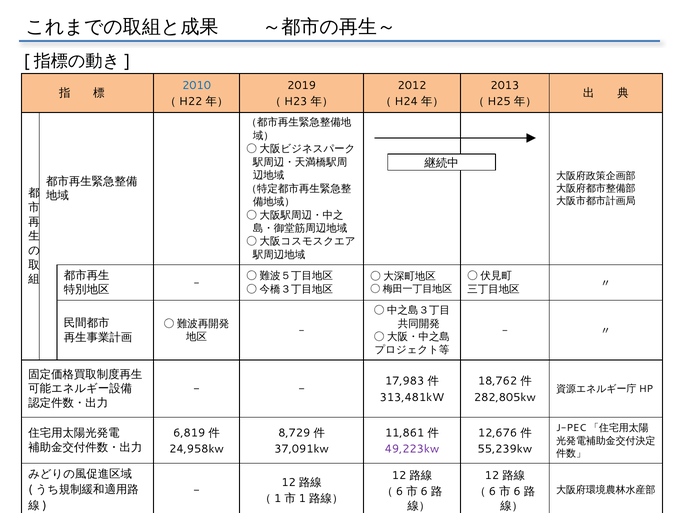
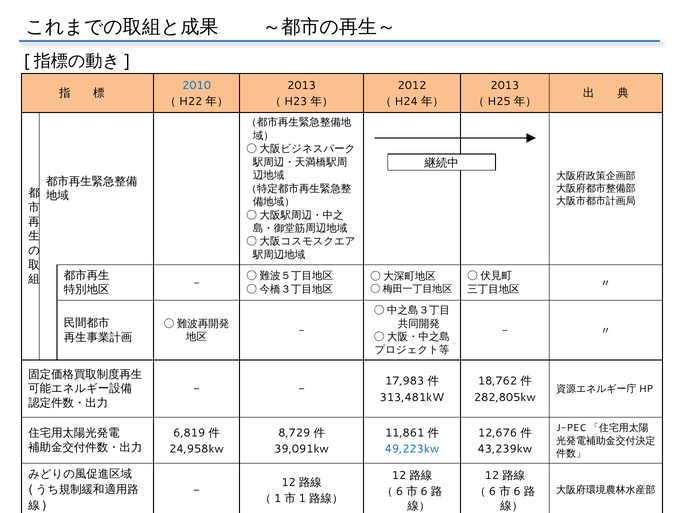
2019: 2019 -> 2013 (302, 85)
37,091kw: 37,091kw -> 39,091kw (302, 449)
49,223kw colour: purple -> blue (412, 449)
55,239kw: 55,239kw -> 43,239kw (505, 449)
